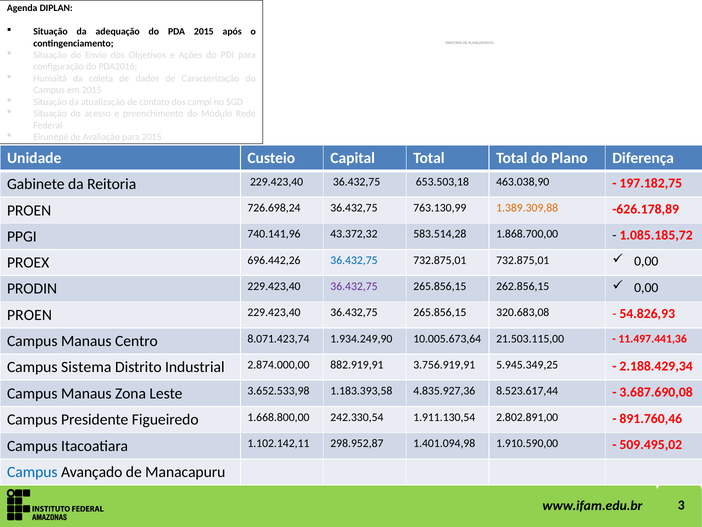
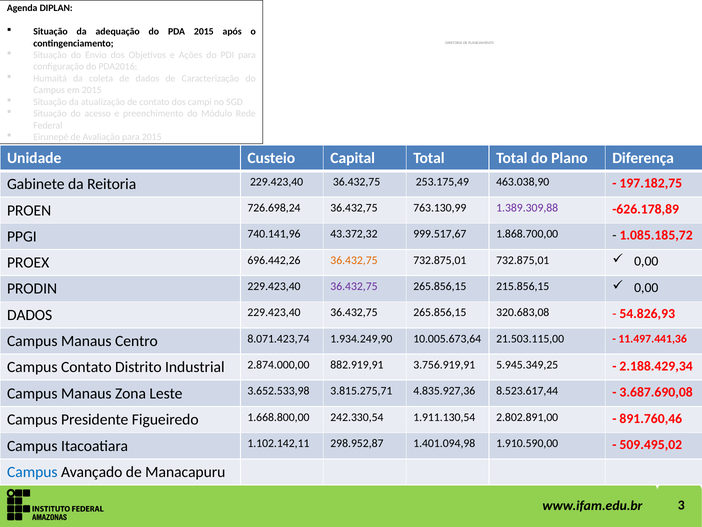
653.503,18: 653.503,18 -> 253.175,49 (442, 182)
1.389.309,88 colour: orange -> purple (527, 208)
583.514,28: 583.514,28 -> 999.517,67 (440, 234)
36.432,75 colour: blue -> orange (354, 260)
262.856,15: 262.856,15 -> 215.856,15 (523, 286)
PROEN: PROEN -> DADOS (30, 315)
Campus Sistema: Sistema -> Contato (86, 367)
1.183.393,58: 1.183.393,58 -> 3.815.275,71 (361, 391)
